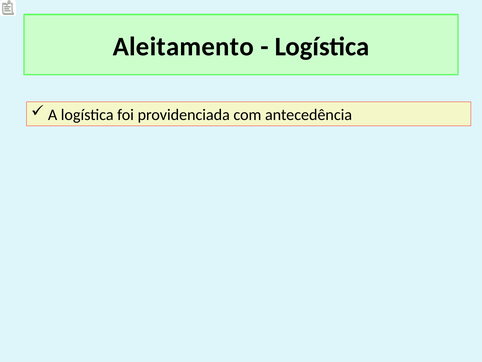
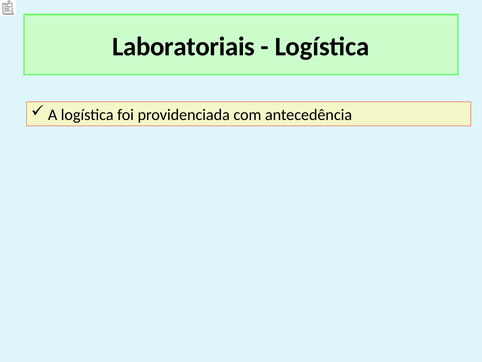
Aleitamento: Aleitamento -> Laboratoriais (184, 46)
